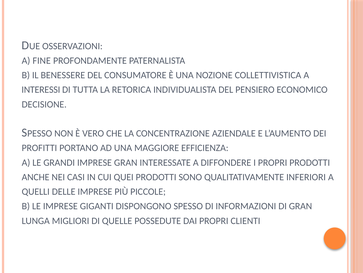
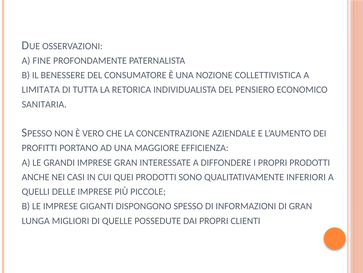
INTERESSI: INTERESSI -> LIMITATA (41, 90)
DECISIONE: DECISIONE -> SANITARIA (44, 104)
